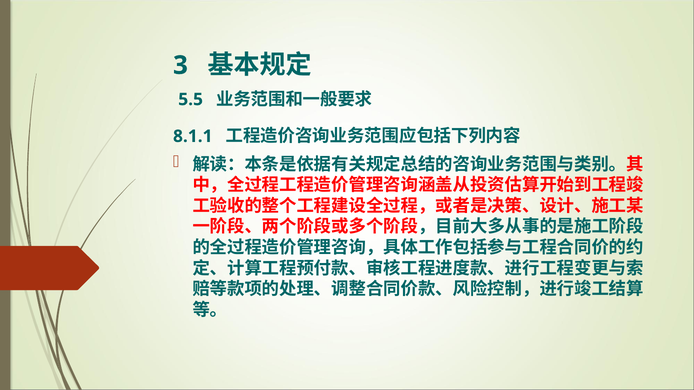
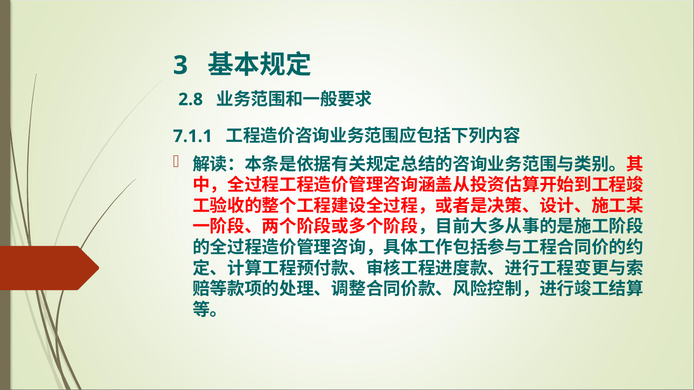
5.5: 5.5 -> 2.8 (191, 100)
8.1.1: 8.1.1 -> 7.1.1 (193, 136)
